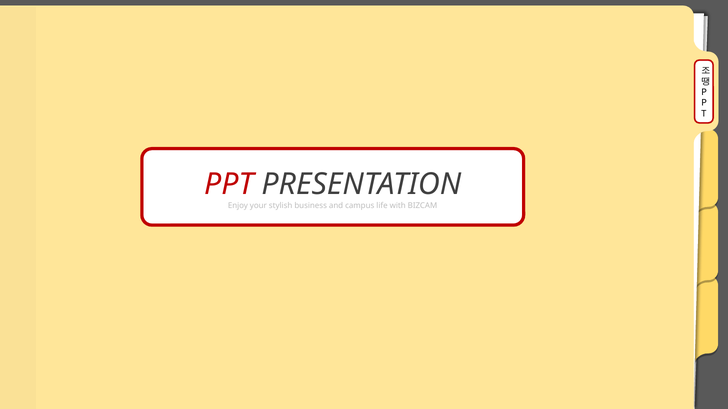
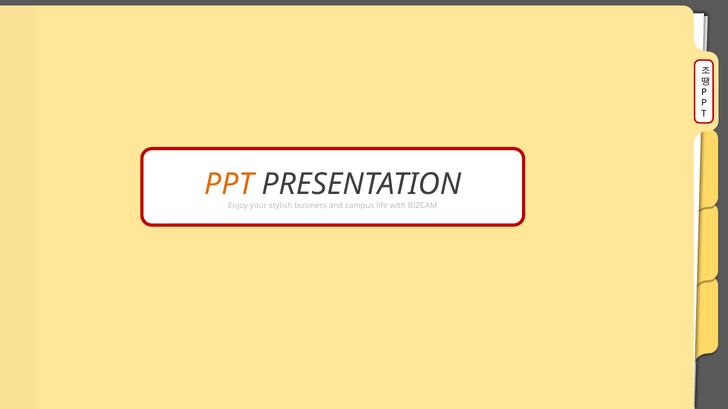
PPT colour: red -> orange (229, 184)
